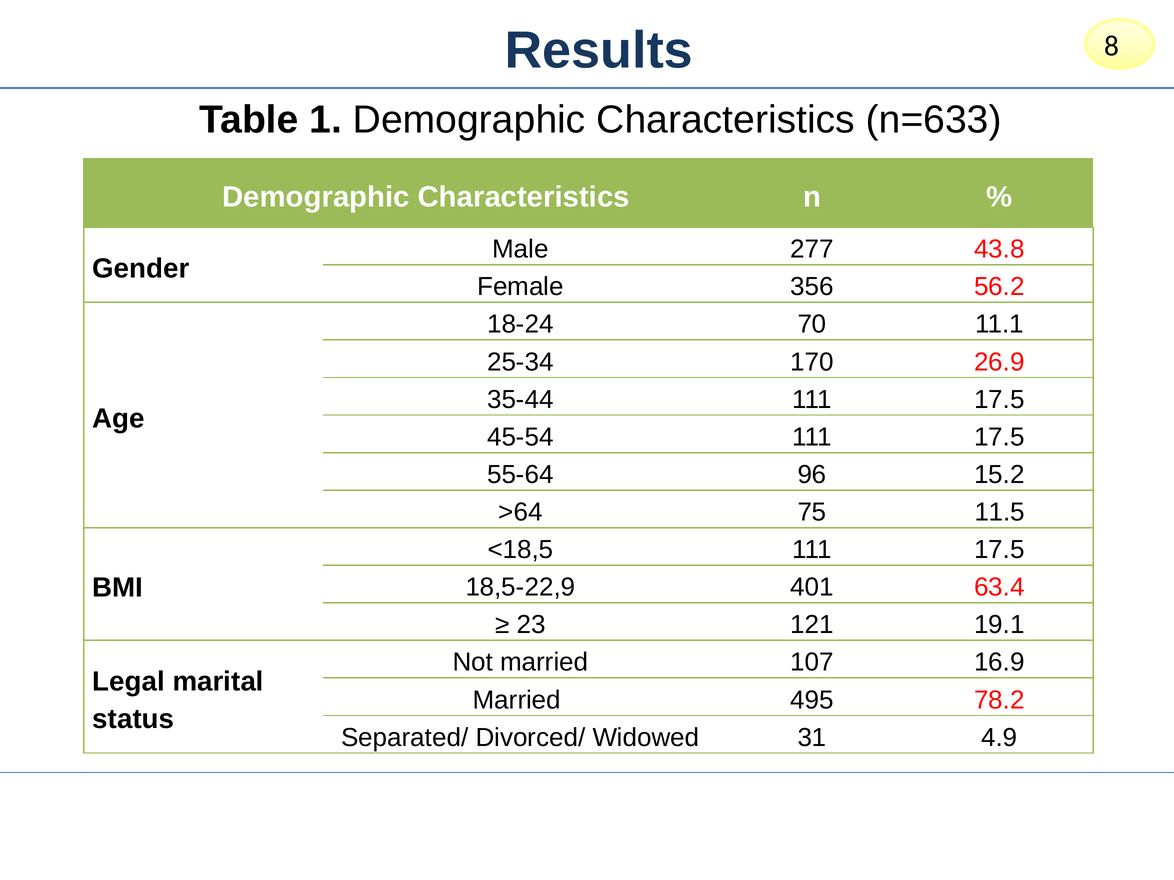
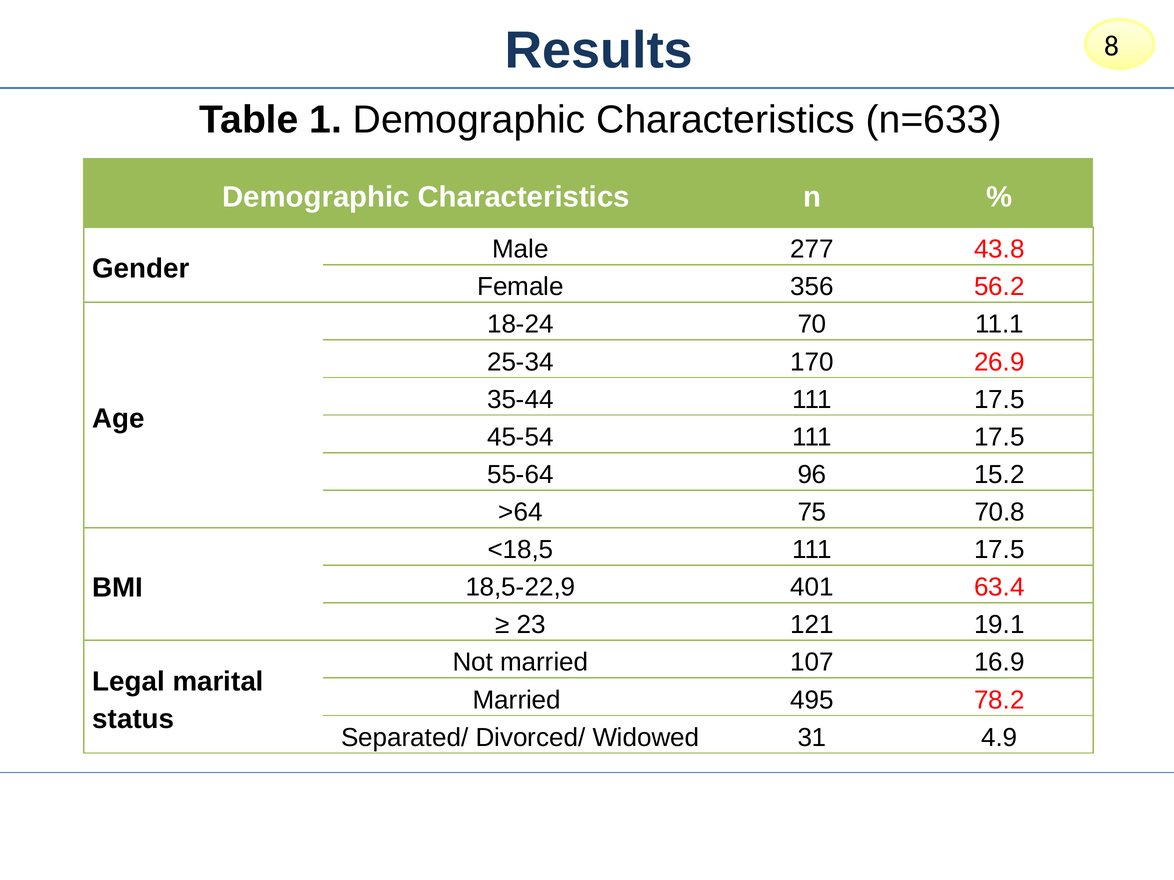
11.5: 11.5 -> 70.8 (1000, 512)
